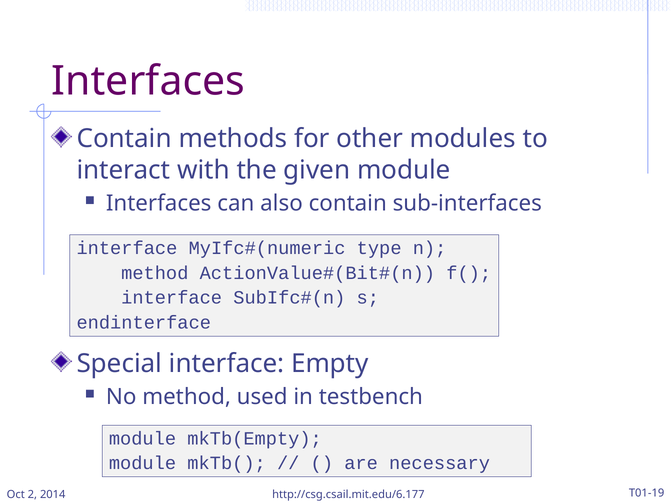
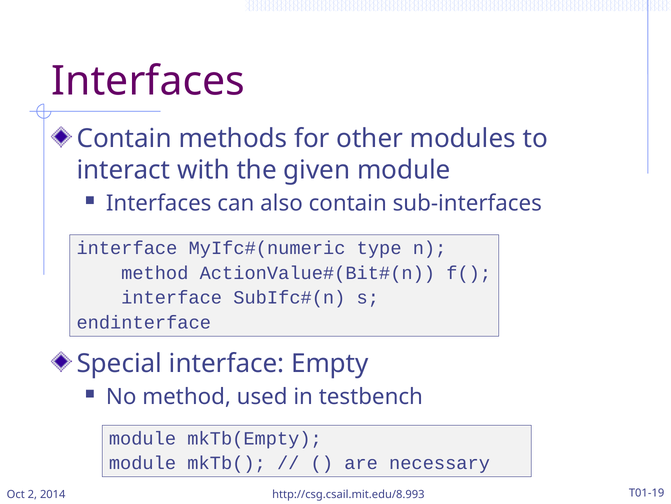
http://csg.csail.mit.edu/6.177: http://csg.csail.mit.edu/6.177 -> http://csg.csail.mit.edu/8.993 (348, 494)
